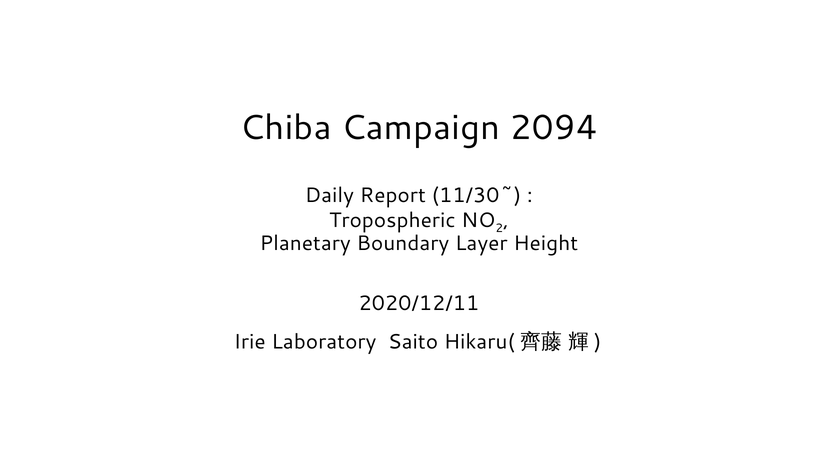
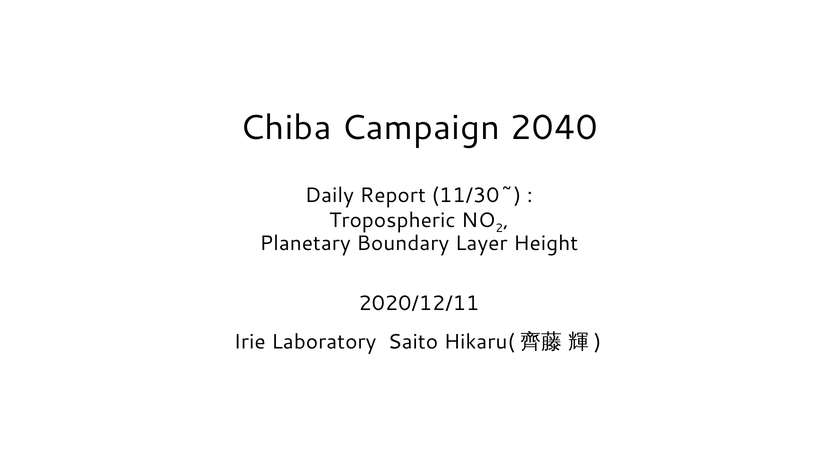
2094: 2094 -> 2040 (554, 128)
